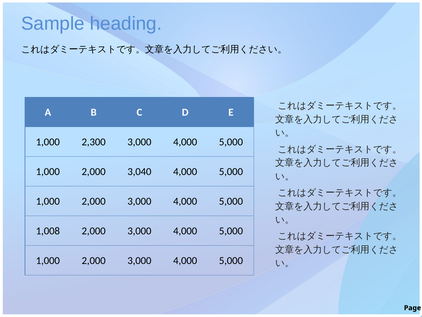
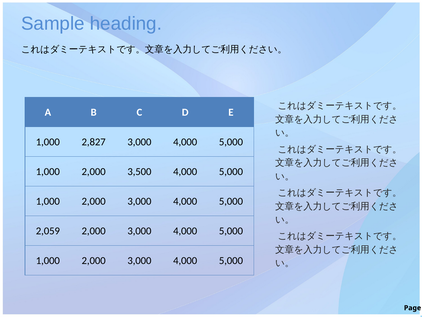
2,300: 2,300 -> 2,827 (94, 142)
3,040: 3,040 -> 3,500 (139, 171)
1,008: 1,008 -> 2,059 (48, 230)
